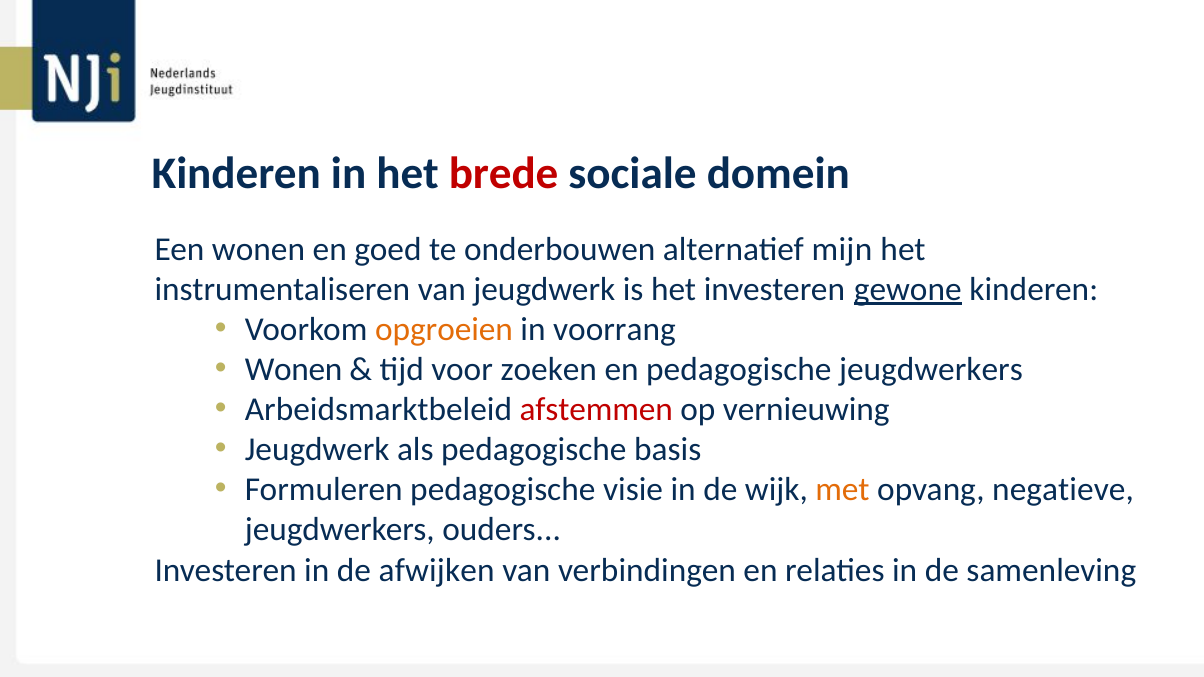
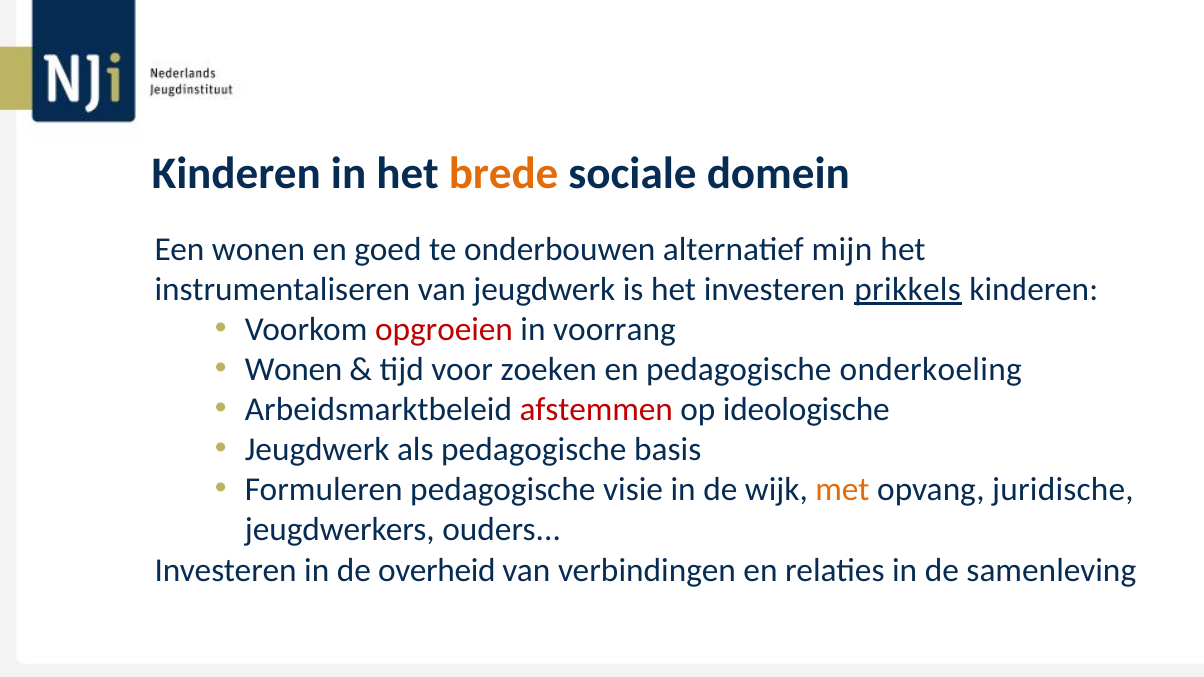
brede colour: red -> orange (504, 174)
gewone: gewone -> prikkels (908, 289)
opgroeien colour: orange -> red (444, 329)
pedagogische jeugdwerkers: jeugdwerkers -> onderkoeling (931, 370)
vernieuwing: vernieuwing -> ideologische (806, 410)
negatieve: negatieve -> juridische (1063, 490)
afwijken: afwijken -> overheid (437, 570)
